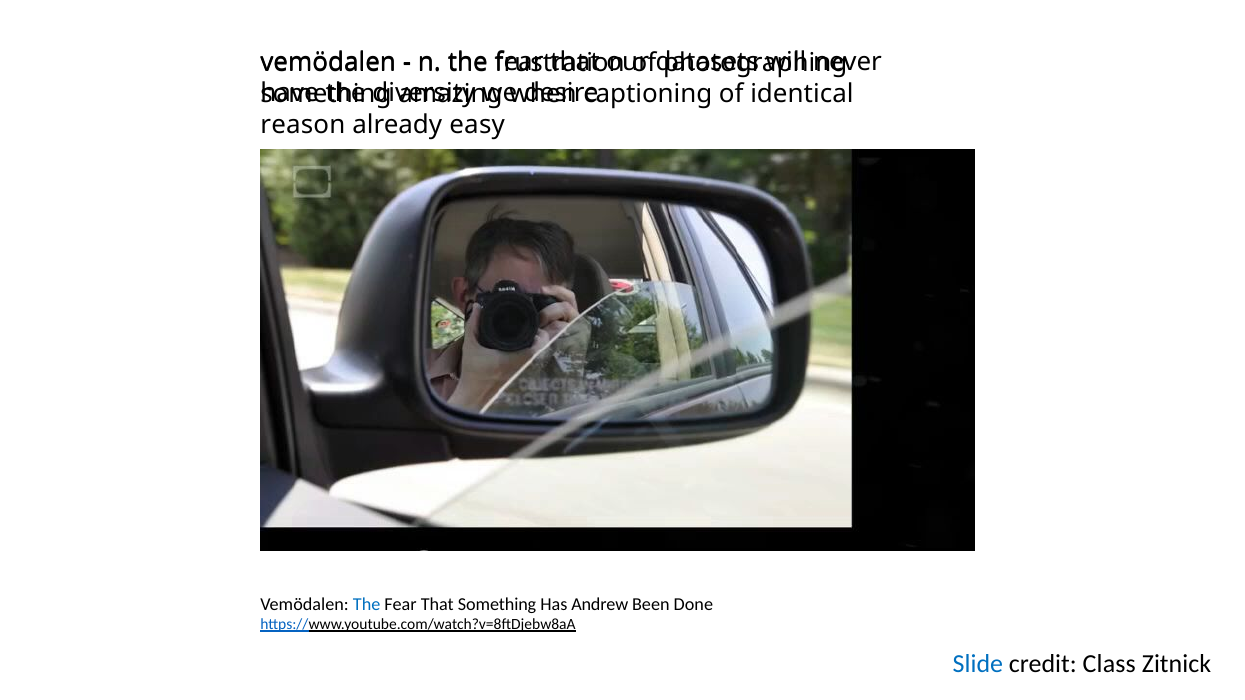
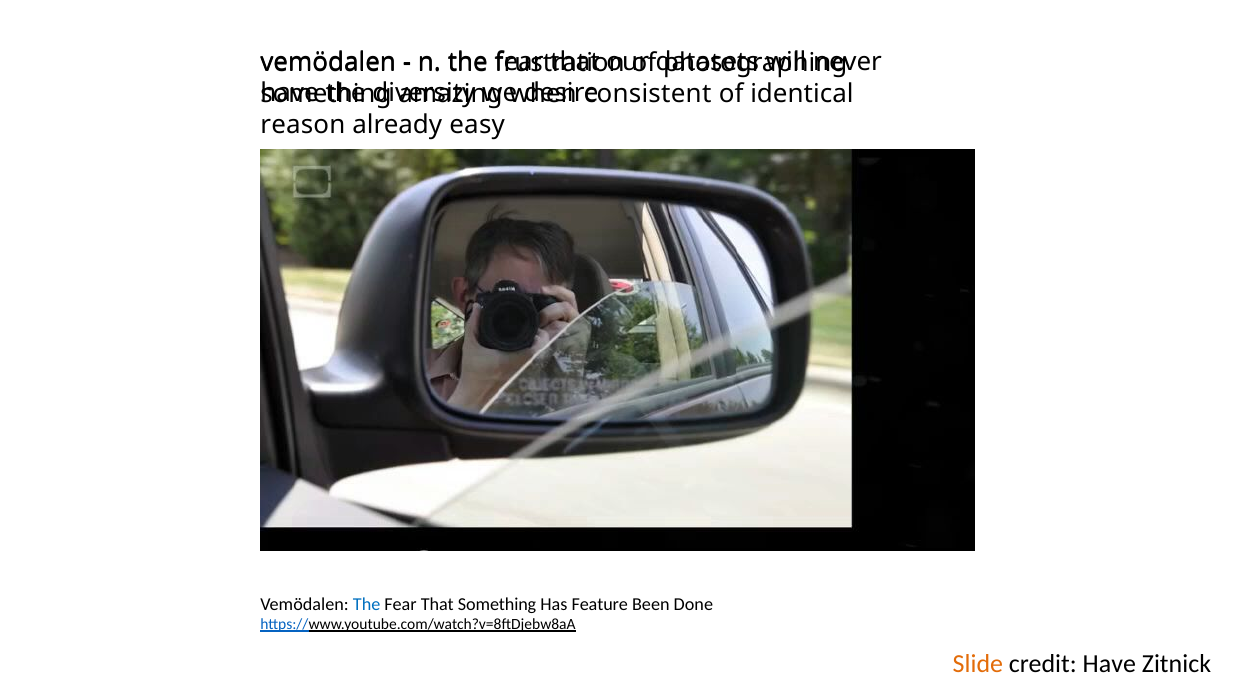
captioning: captioning -> consistent (648, 94)
Andrew: Andrew -> Feature (600, 604)
Slide colour: blue -> orange (978, 665)
credit Class: Class -> Have (1109, 665)
